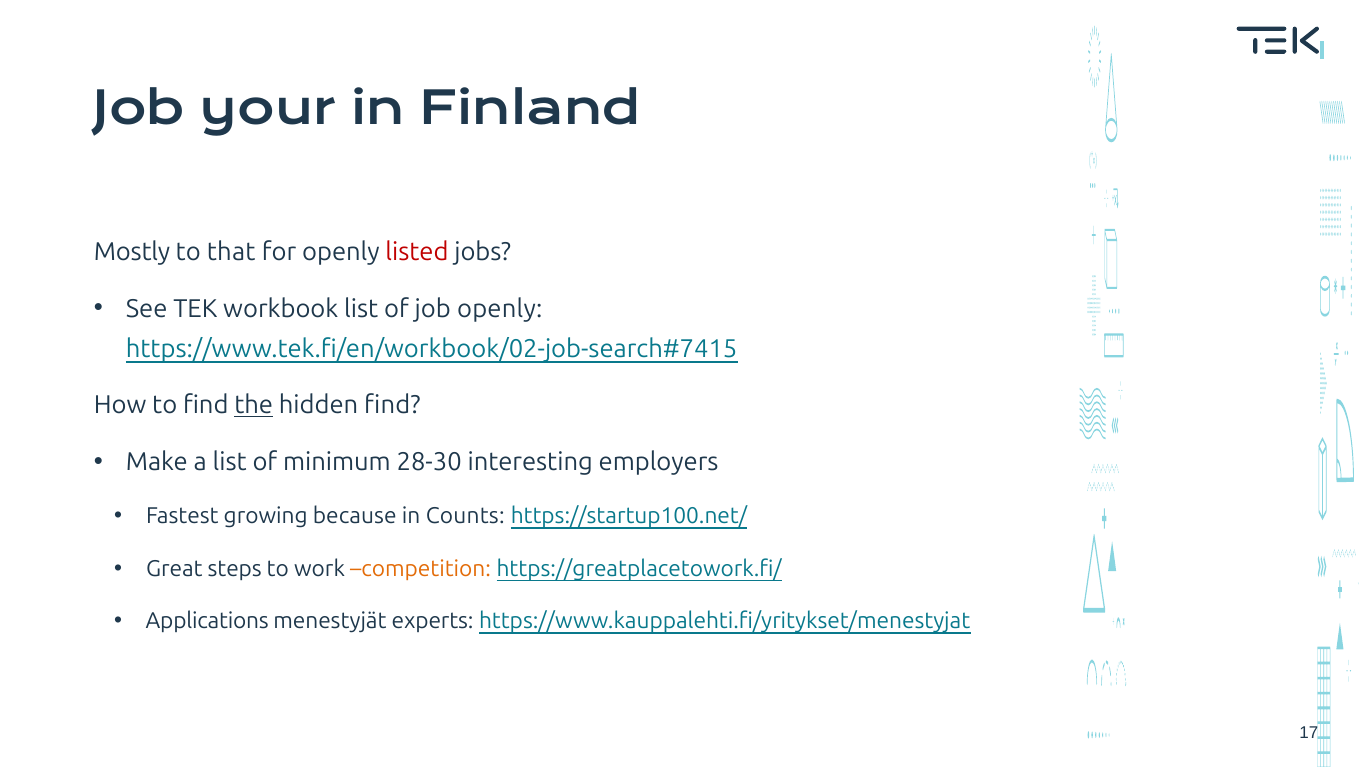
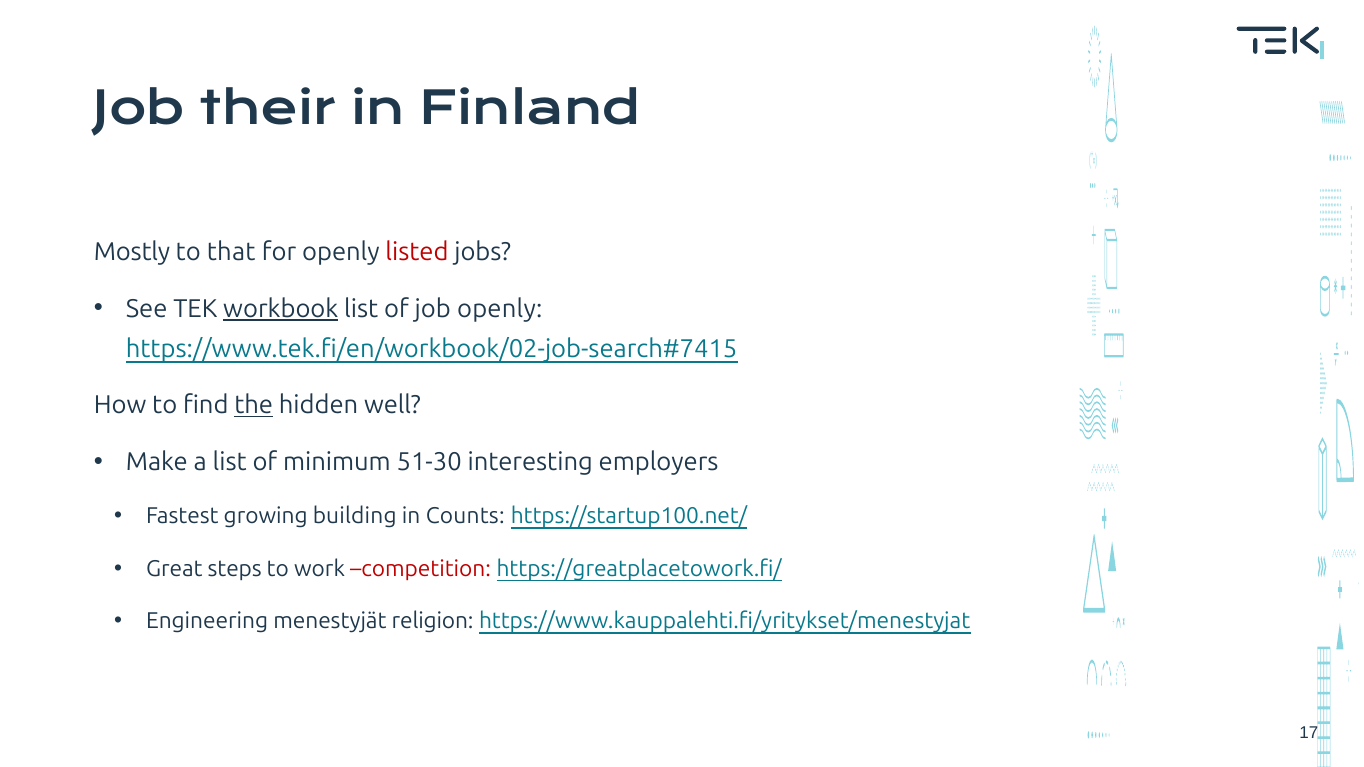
your: your -> their (268, 109)
workbook underline: none -> present (281, 309)
hidden find: find -> well (392, 406)
28-30: 28-30 -> 51-30 (429, 463)
because: because -> building (355, 517)
competition colour: orange -> red (421, 569)
Applications: Applications -> Engineering (207, 622)
experts: experts -> religion (433, 622)
